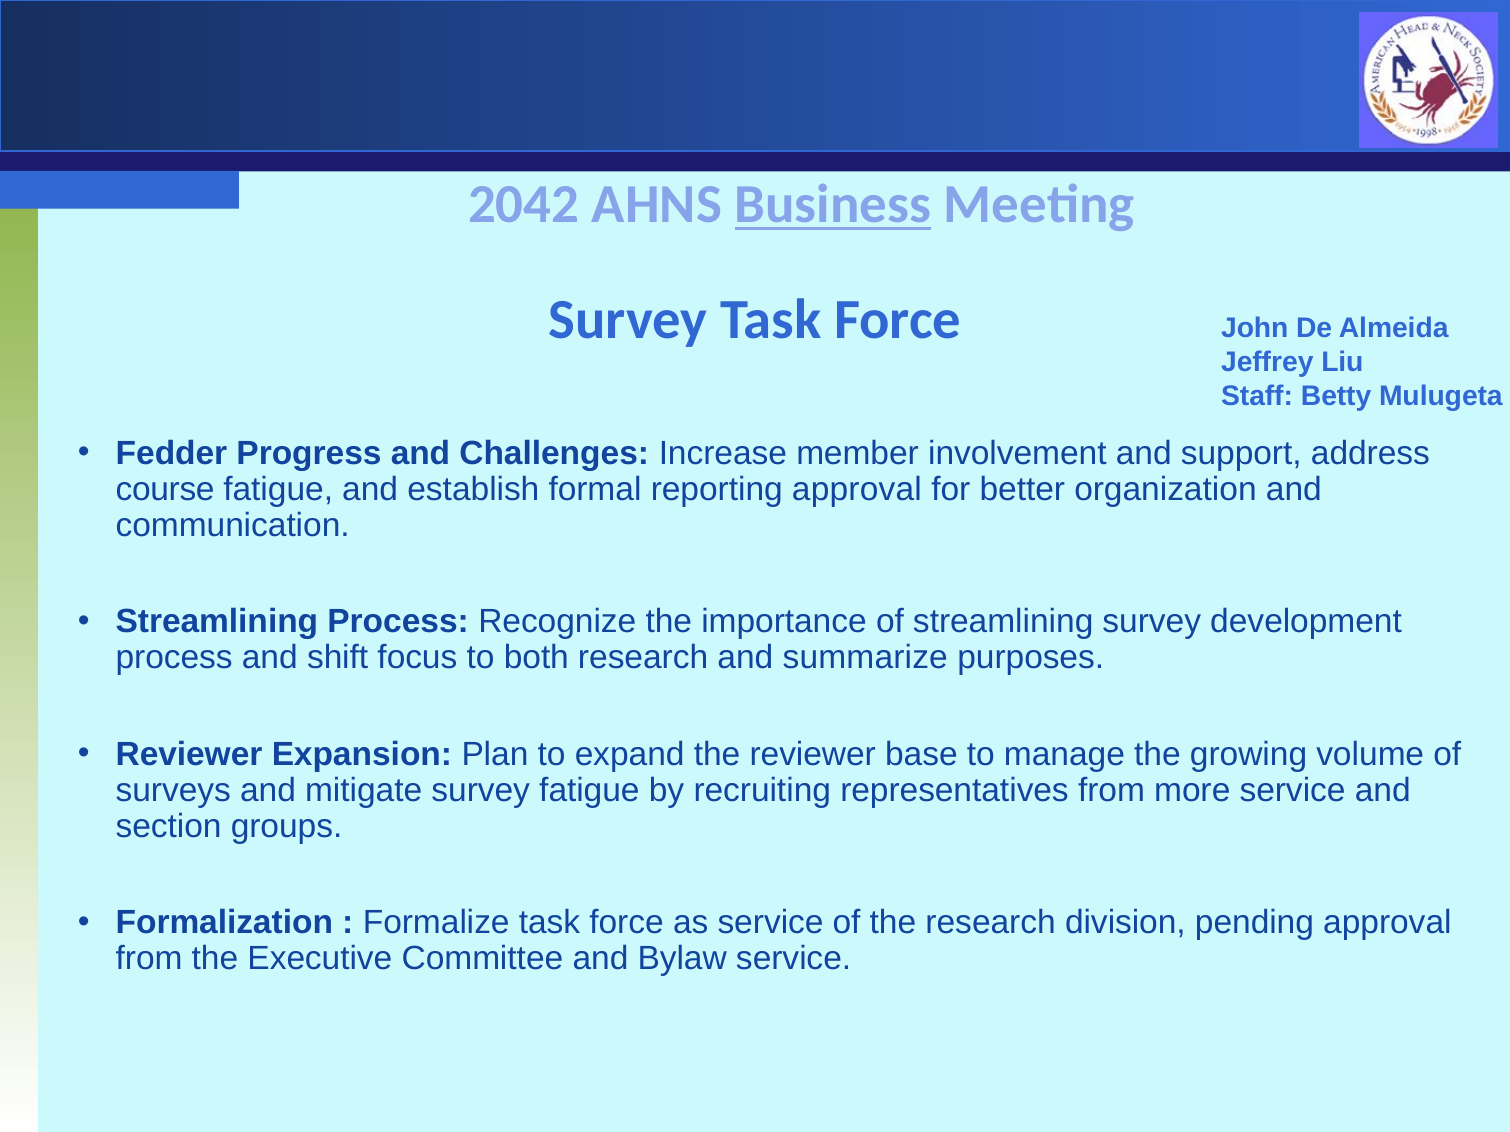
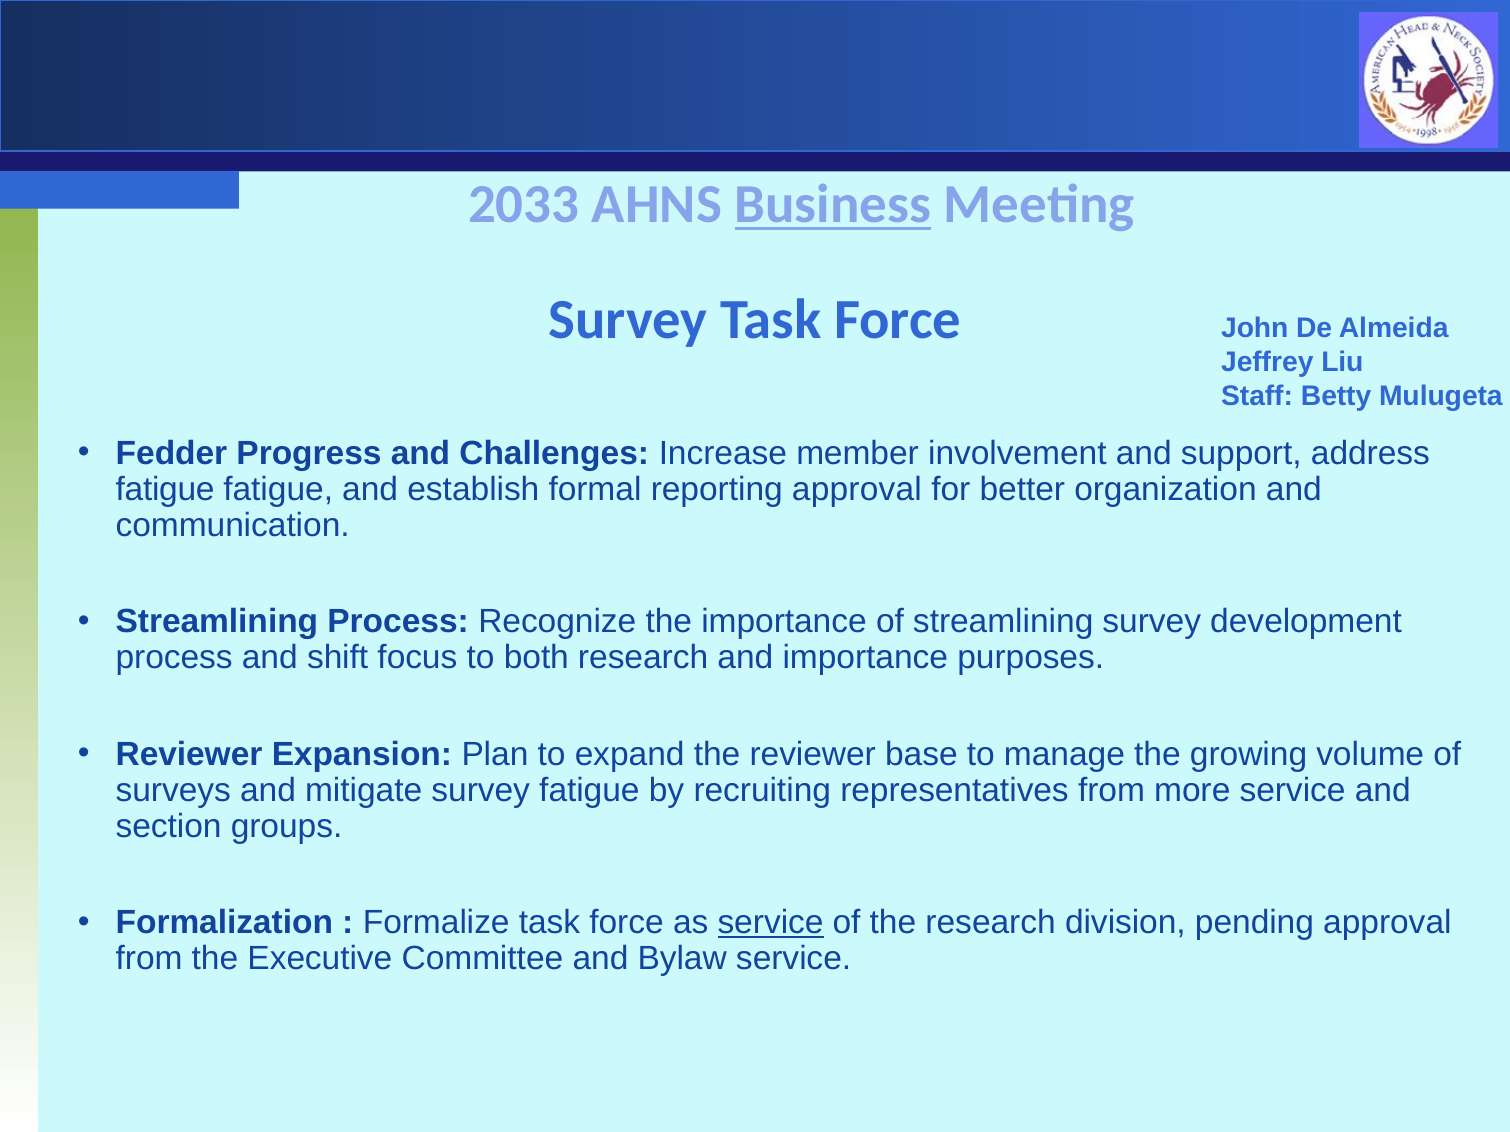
2042: 2042 -> 2033 (524, 205)
course: course -> fatigue (165, 489)
and summarize: summarize -> importance (865, 658)
service underline: none -> present (771, 923)
